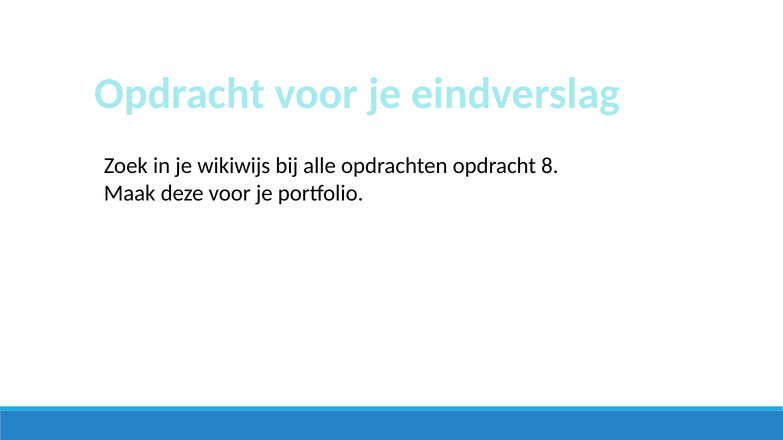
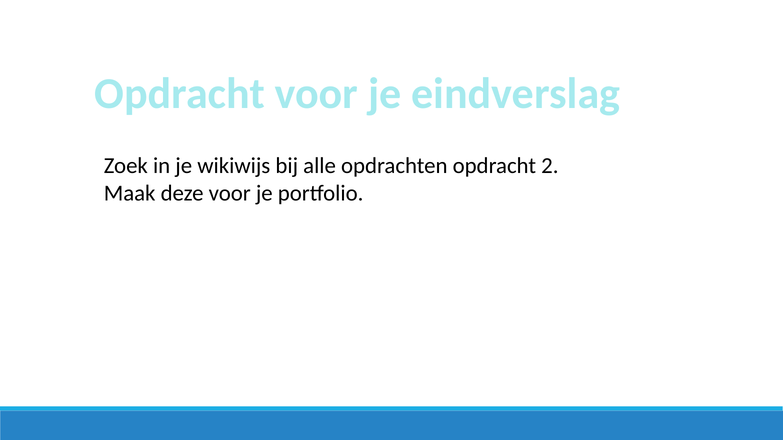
8: 8 -> 2 (550, 166)
